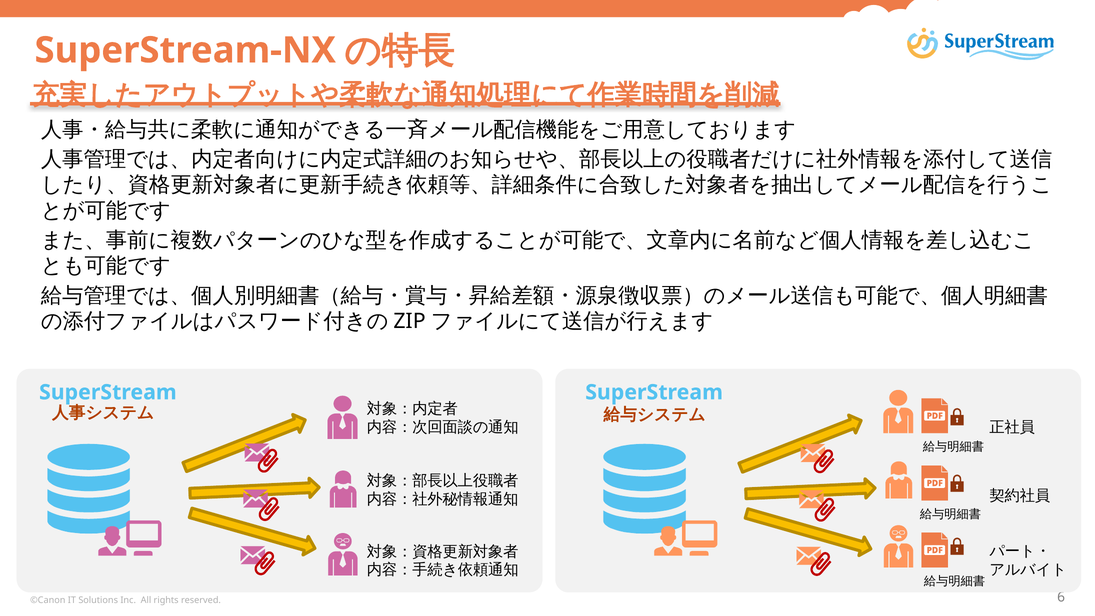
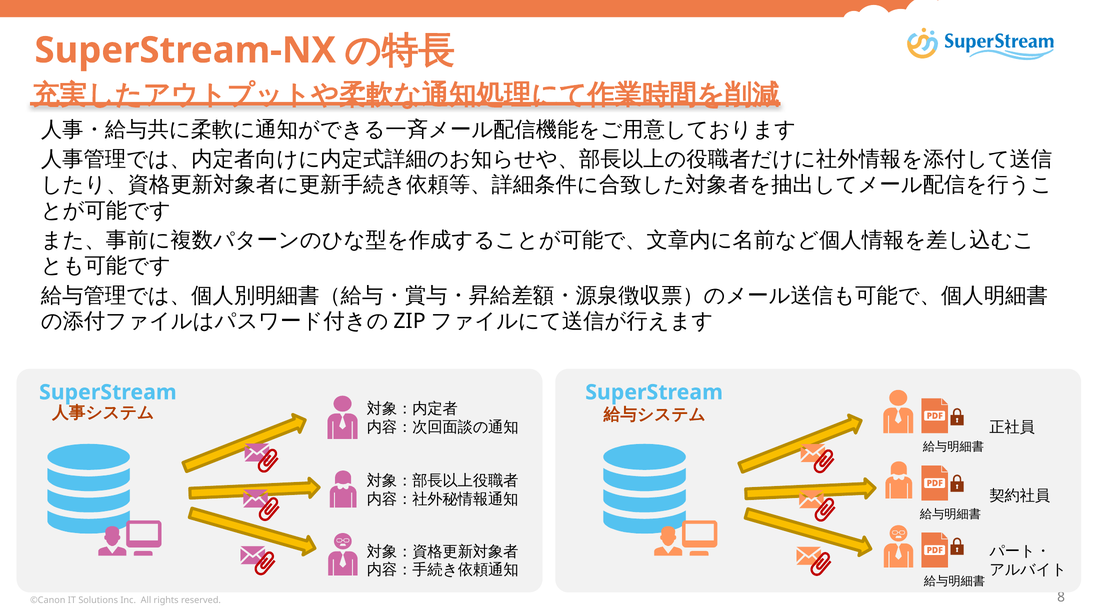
6: 6 -> 8 (1061, 597)
